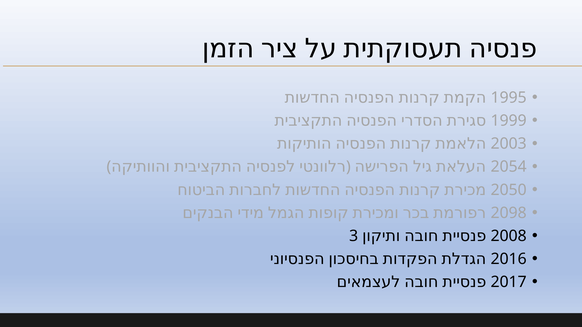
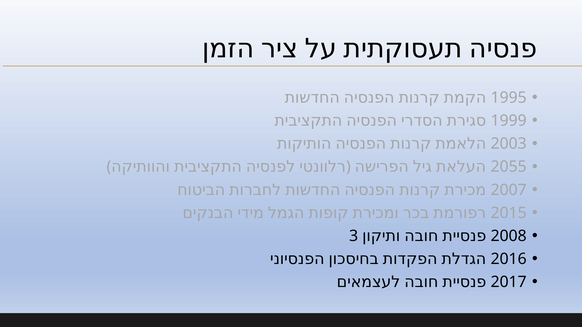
2054: 2054 -> 2055 (509, 167)
2050: 2050 -> 2007 (509, 190)
2098: 2098 -> 2015 (509, 213)
